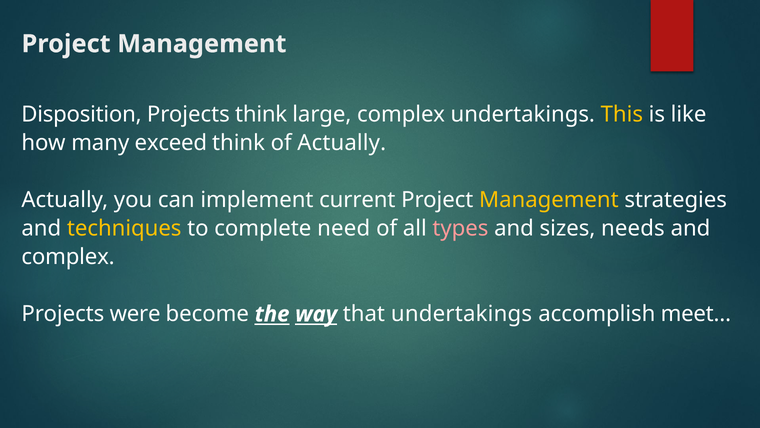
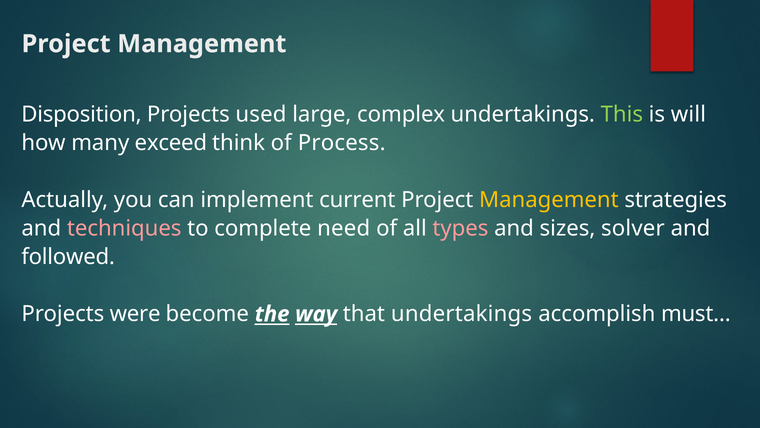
Projects think: think -> used (261, 114)
This colour: yellow -> light green (622, 114)
like: like -> will (688, 114)
of Actually: Actually -> Process (342, 143)
techniques colour: yellow -> pink (124, 228)
needs: needs -> solver (633, 228)
complex: complex -> followed (68, 257)
meet…: meet… -> must… (696, 314)
